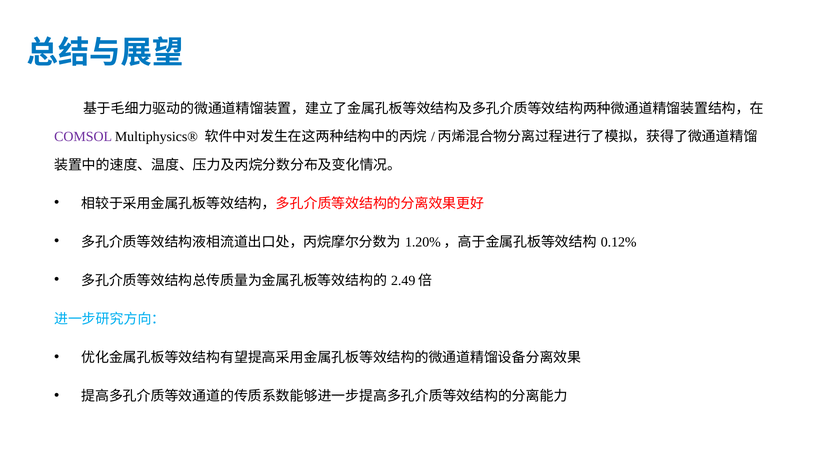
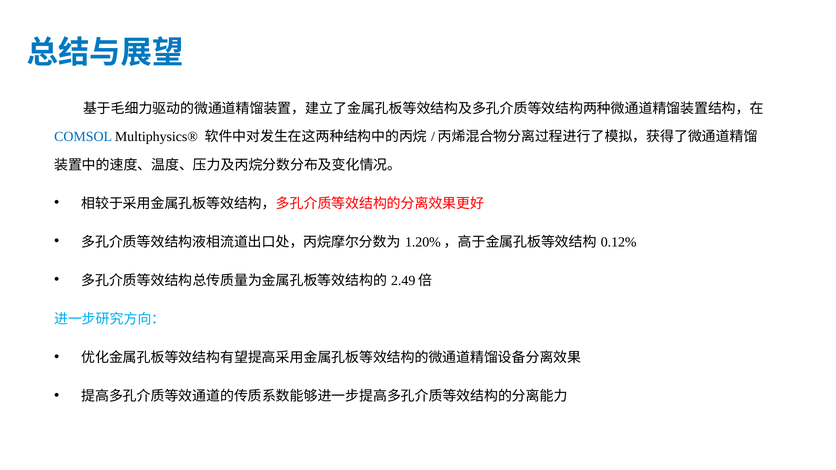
COMSOL colour: purple -> blue (83, 137)
